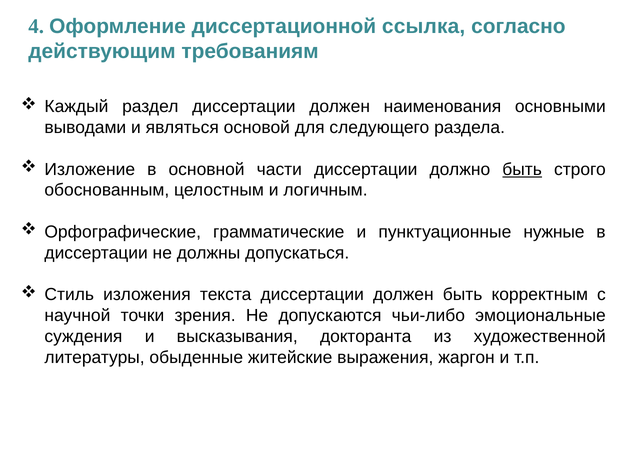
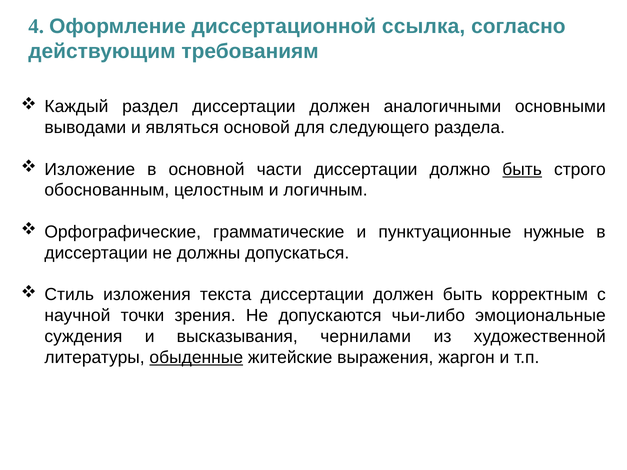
наименования: наименования -> аналогичными (442, 107)
докторанта: докторанта -> чернилами (366, 337)
обыденные underline: none -> present (196, 358)
